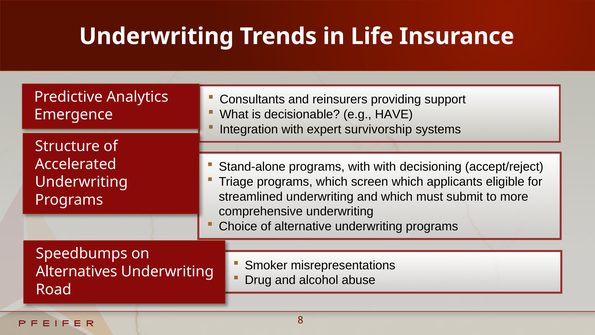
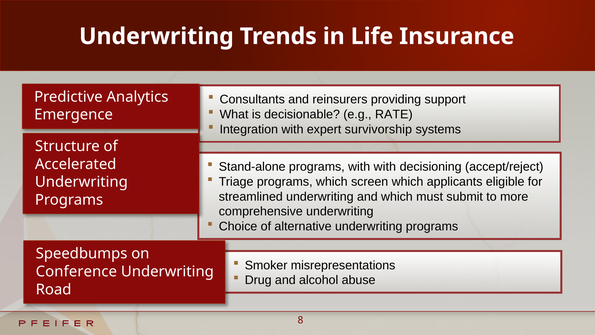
HAVE: HAVE -> RATE (394, 114)
Alternatives: Alternatives -> Conference (76, 271)
